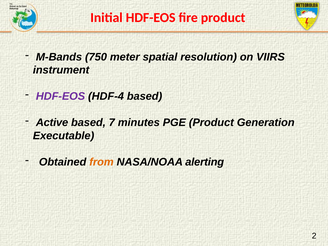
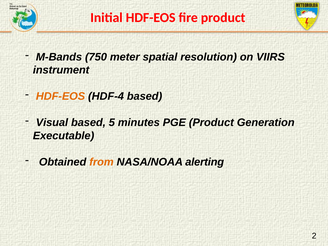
HDF-EOS colour: purple -> orange (60, 96)
Active: Active -> Visual (52, 123)
7: 7 -> 5 (112, 123)
